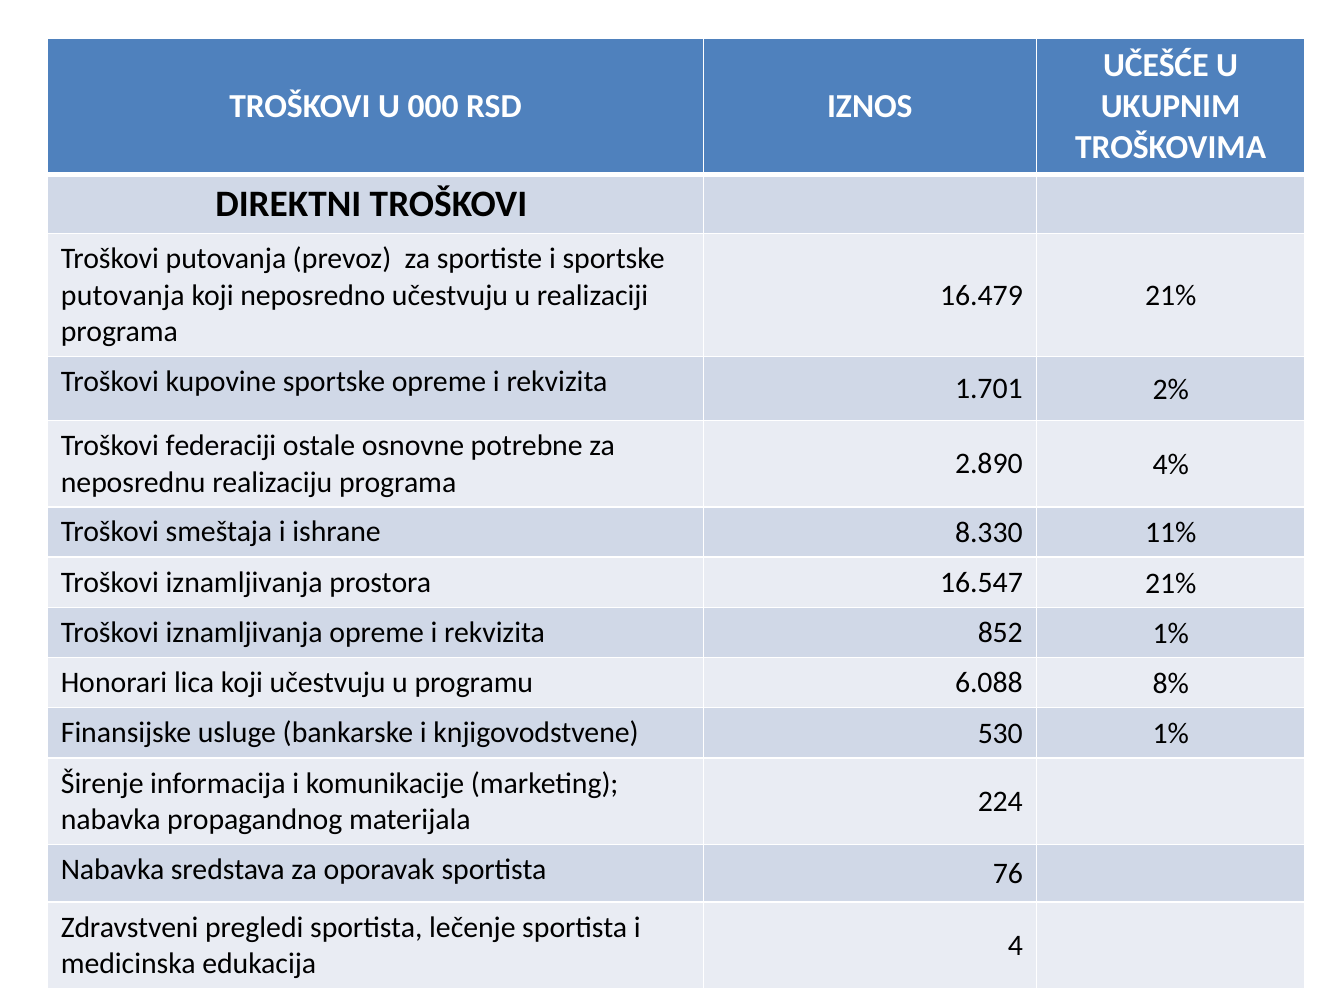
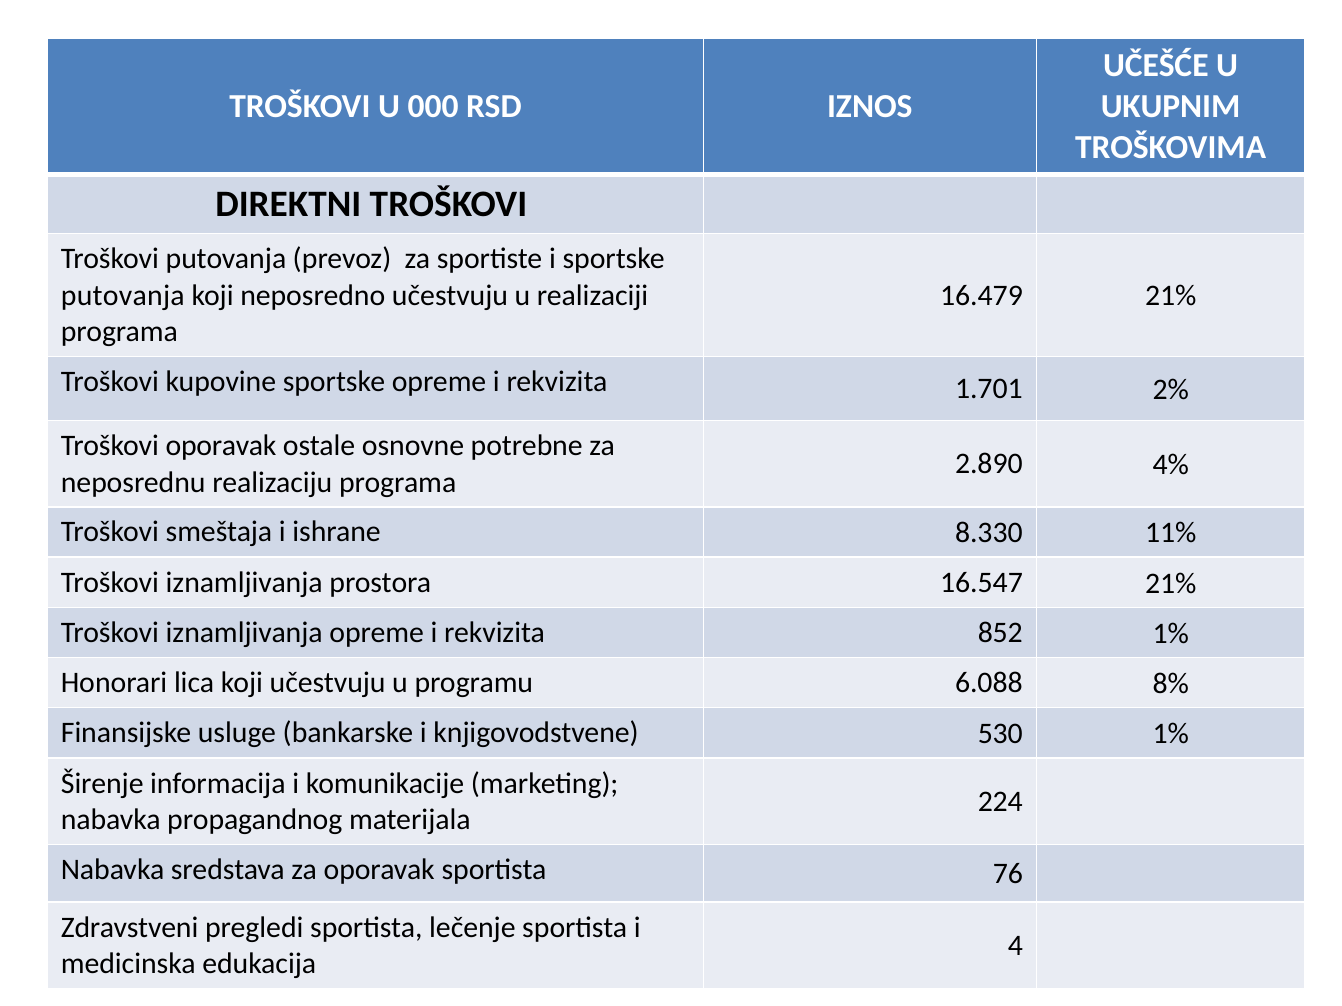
Troškovi federaciji: federaciji -> oporavak (221, 446)
